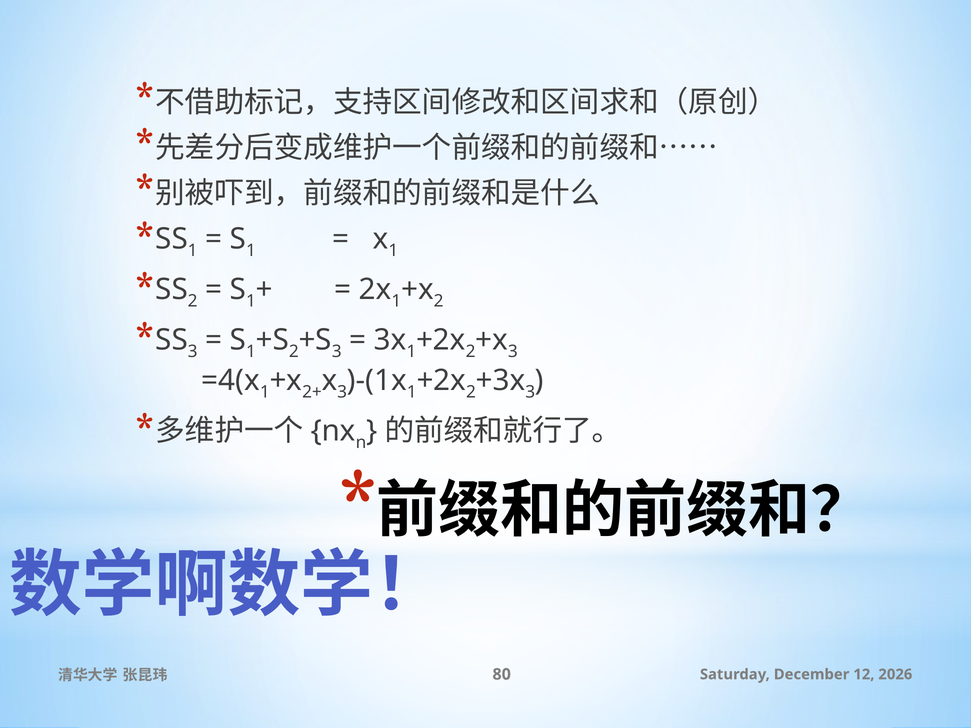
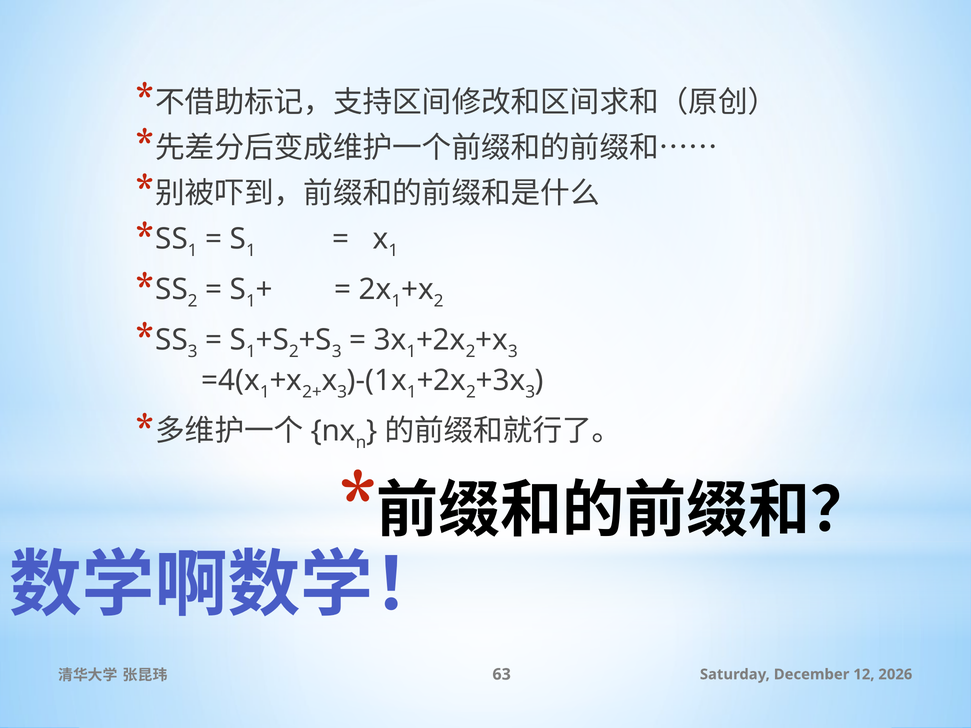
80: 80 -> 63 (502, 675)
